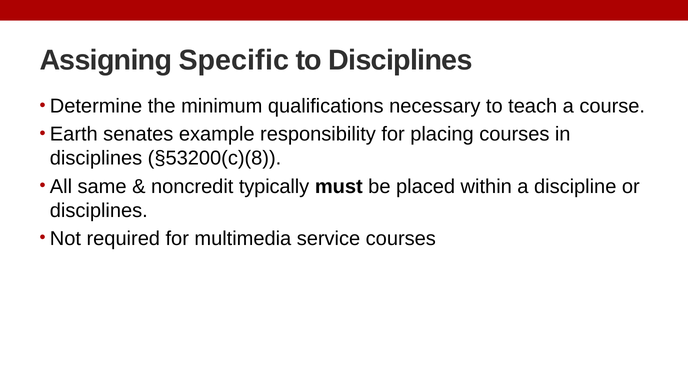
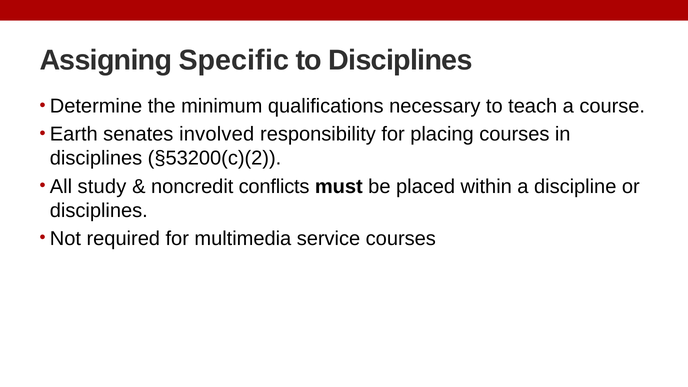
example: example -> involved (217, 134)
§53200(c)(8: §53200(c)(8 -> §53200(c)(2 (214, 158)
same: same -> study (102, 186)
typically: typically -> conflicts (274, 186)
